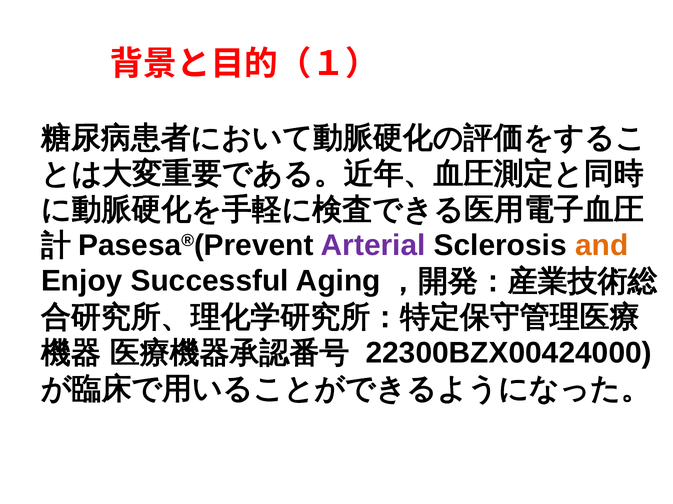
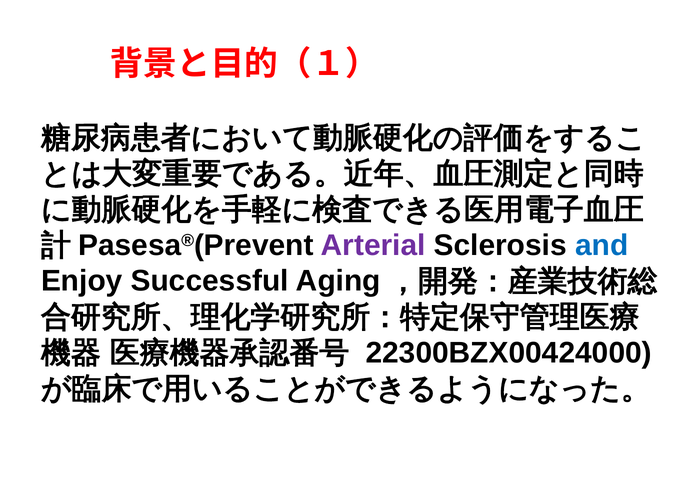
and colour: orange -> blue (602, 246)
